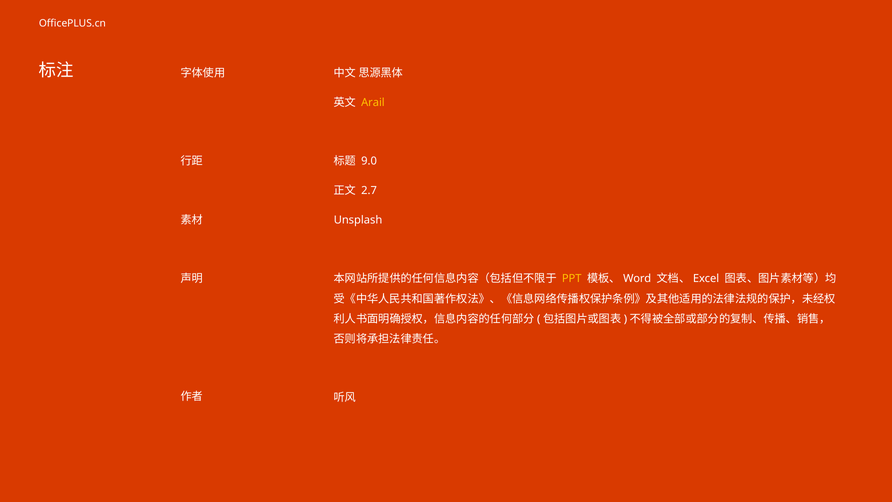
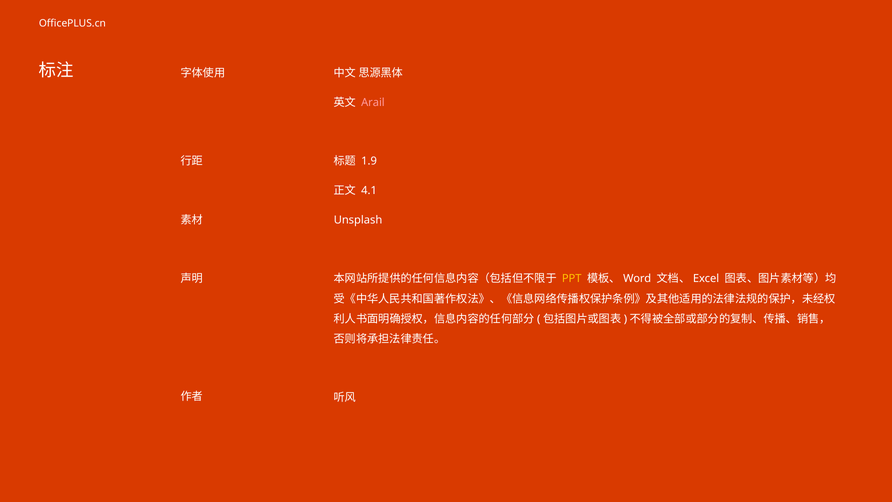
Arail colour: yellow -> pink (373, 102)
9.0: 9.0 -> 1.9 (369, 161)
2.7: 2.7 -> 4.1 (369, 191)
